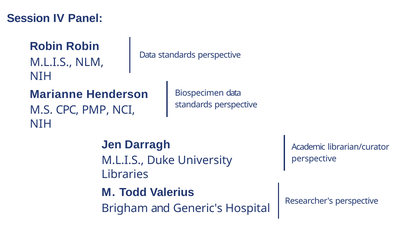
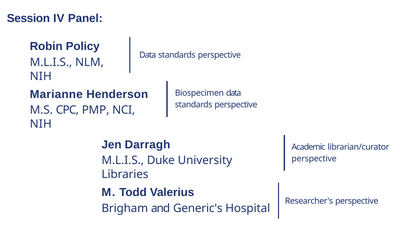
Robin Robin: Robin -> Policy (83, 47)
